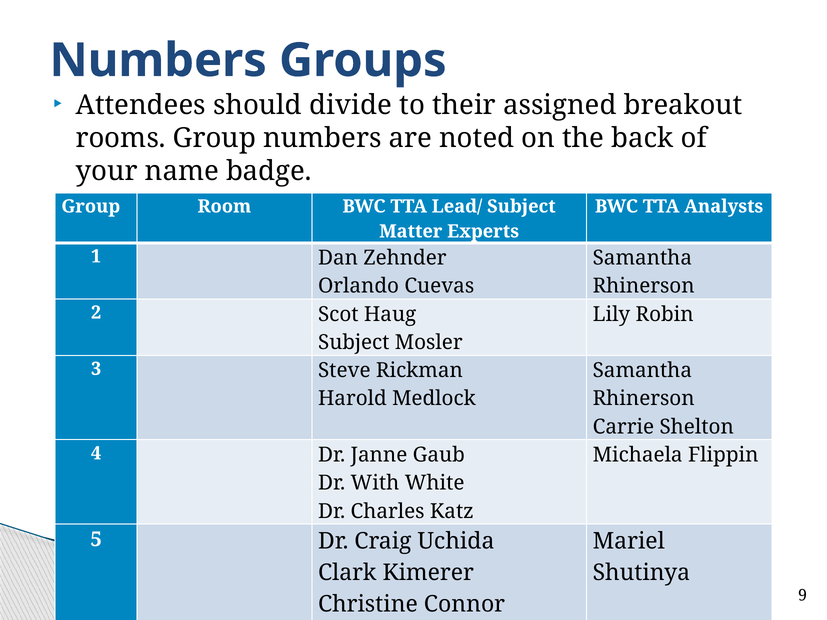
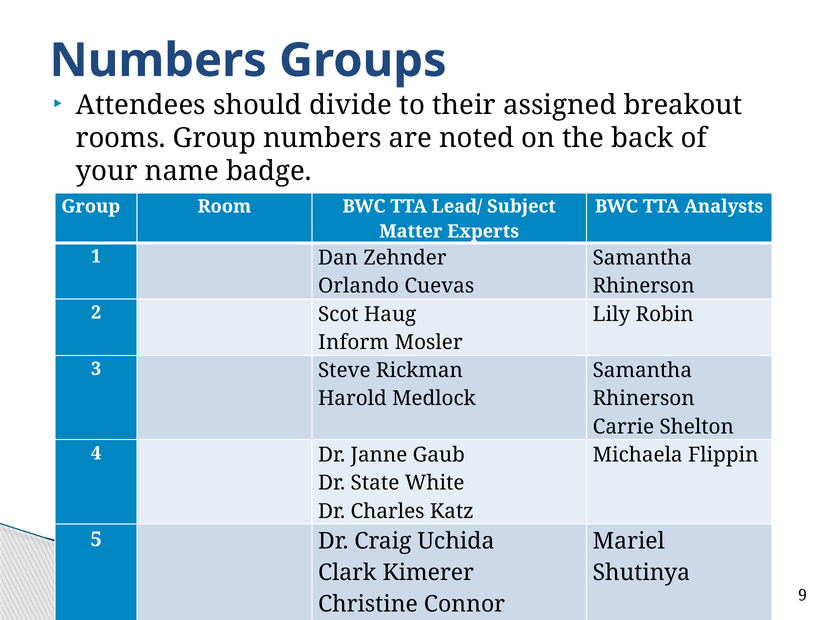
Subject: Subject -> Inform (354, 343)
With: With -> State (375, 483)
